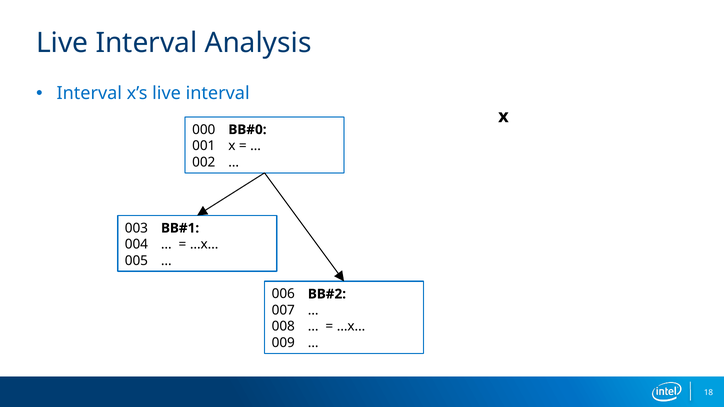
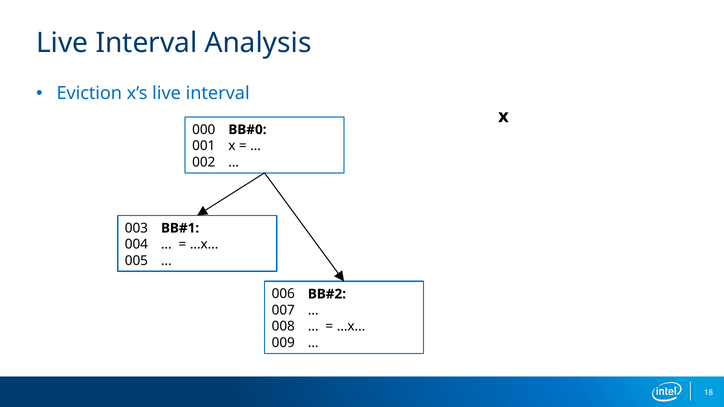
Interval: Interval -> Eviction (89, 94)
